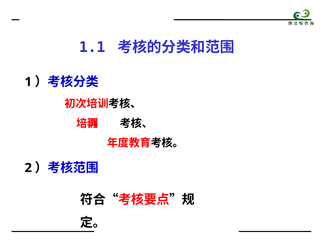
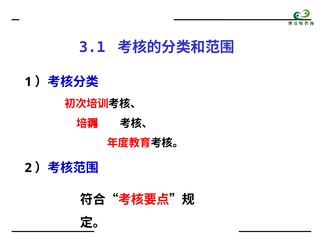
1.1: 1.1 -> 3.1 (92, 47)
